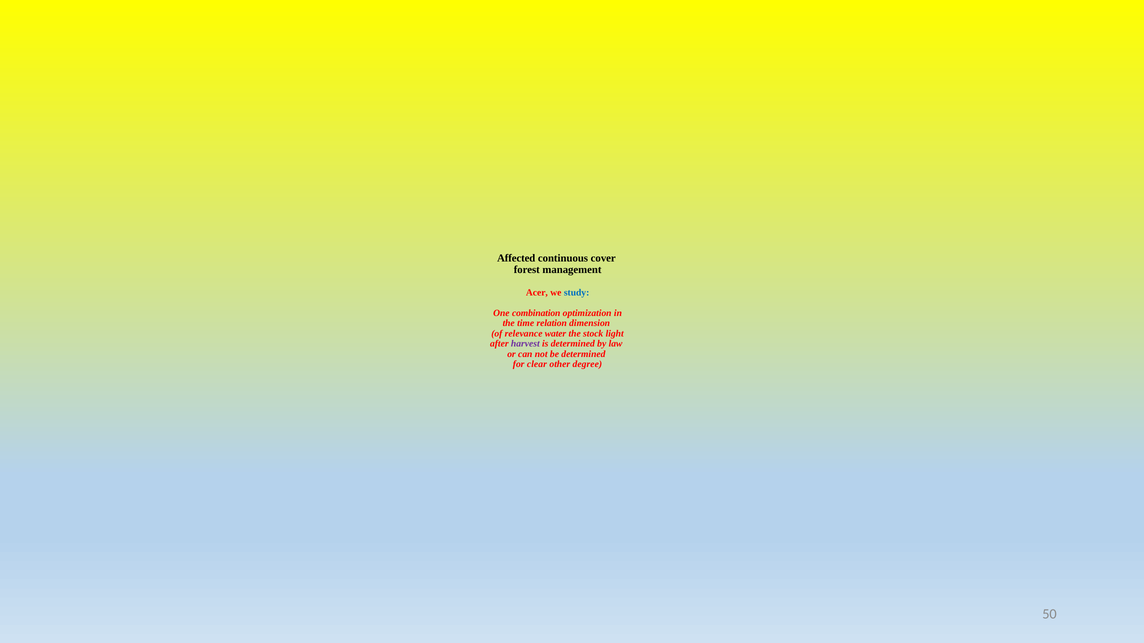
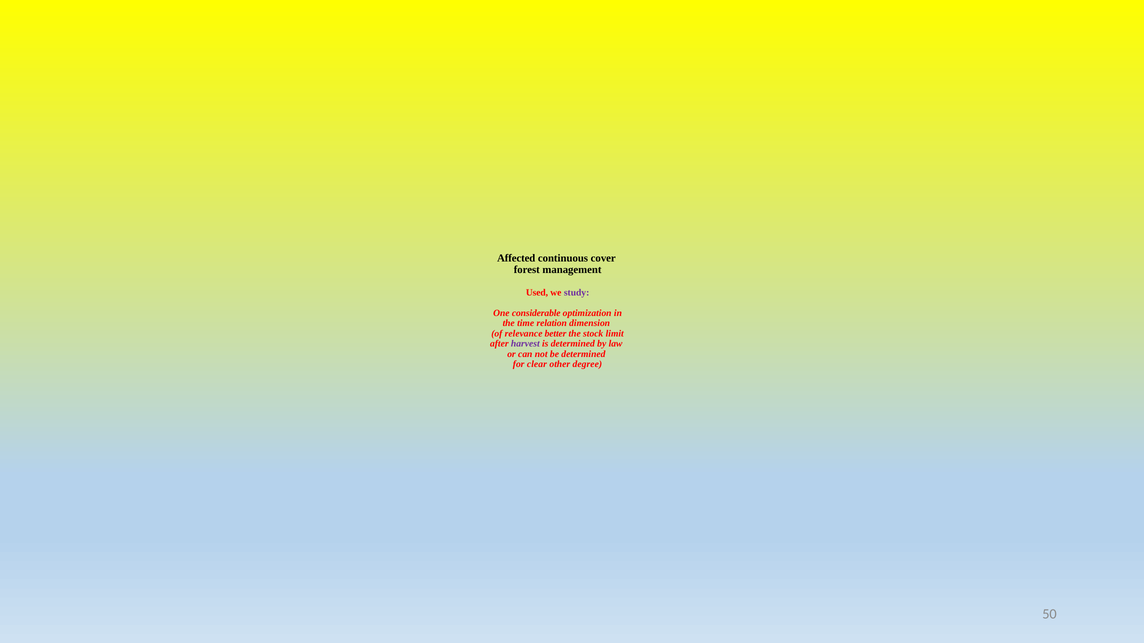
Acer: Acer -> Used (537, 293)
study colour: blue -> purple (577, 293)
combination: combination -> considerable (536, 313)
water: water -> better (556, 334)
light: light -> limit (615, 334)
